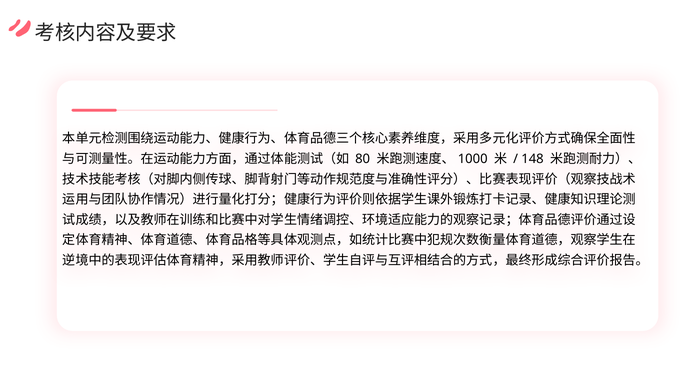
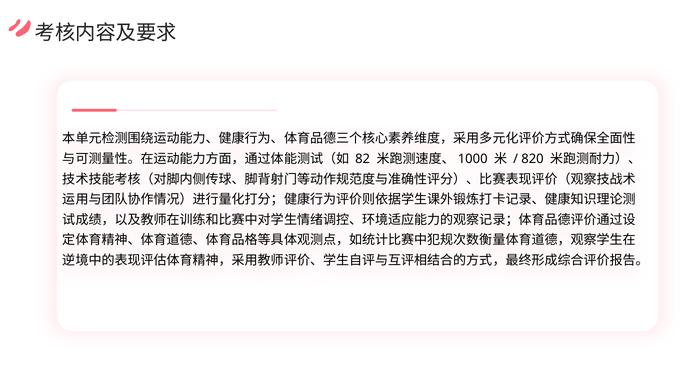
80: 80 -> 82 (363, 159)
148: 148 -> 820 (533, 159)
